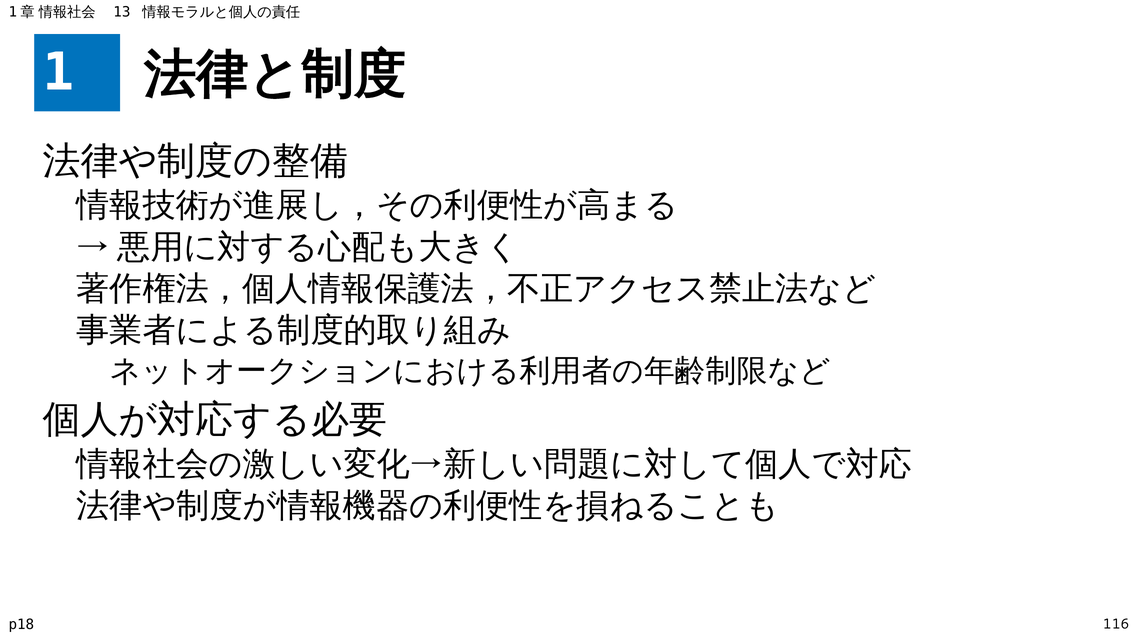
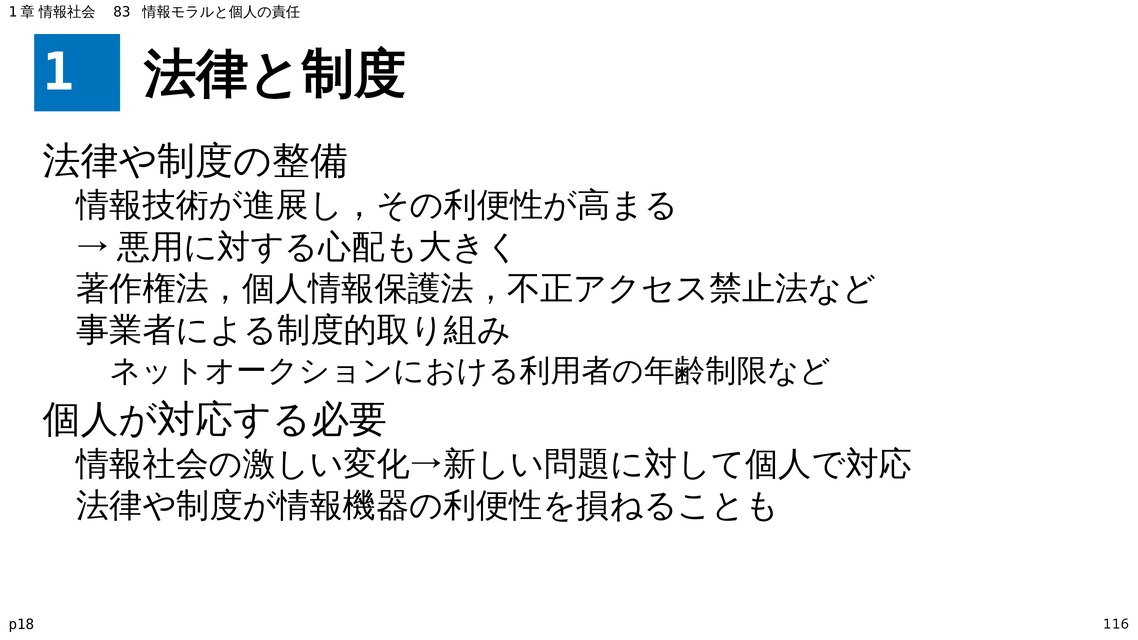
13: 13 -> 83 (122, 12)
